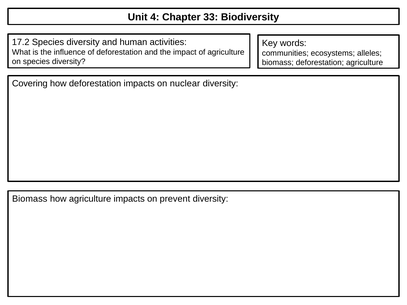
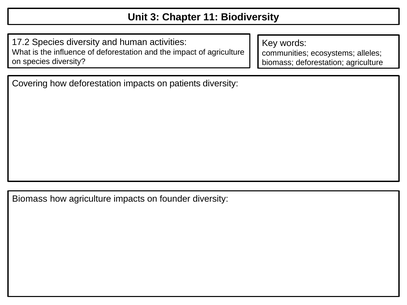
4: 4 -> 3 (155, 17)
33: 33 -> 11 (211, 17)
nuclear: nuclear -> patients (185, 84)
prevent: prevent -> founder (175, 199)
